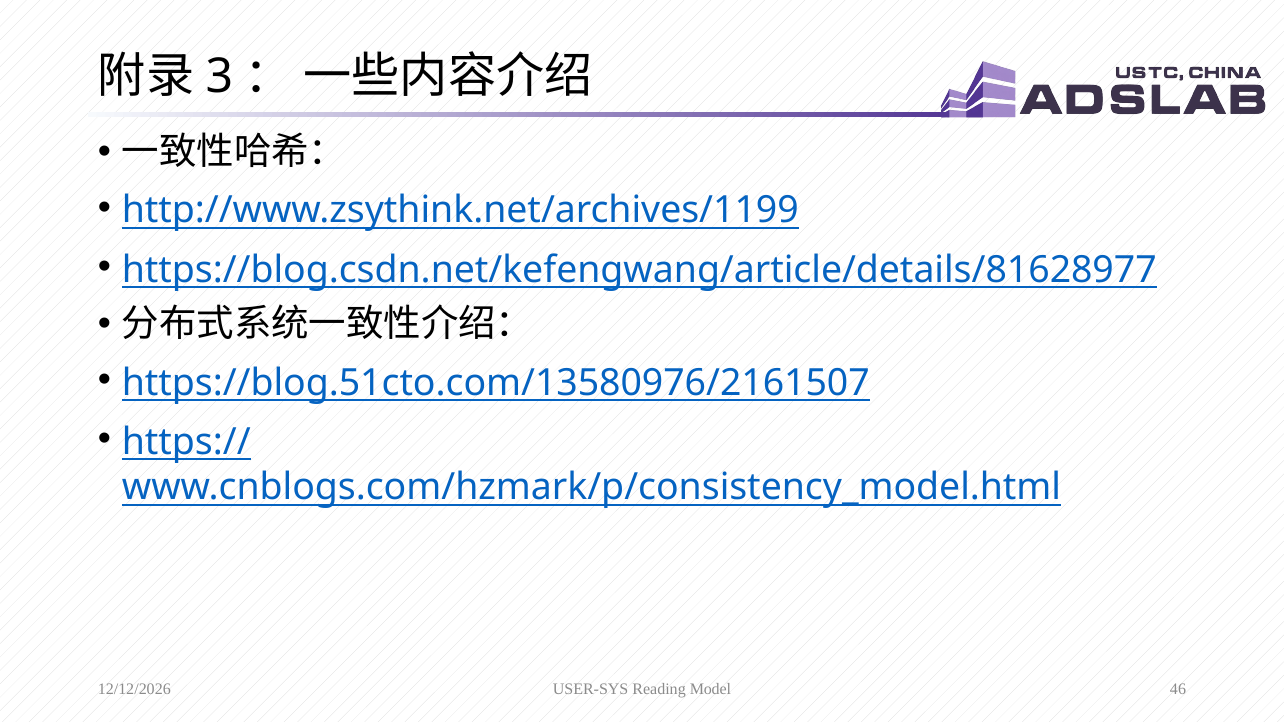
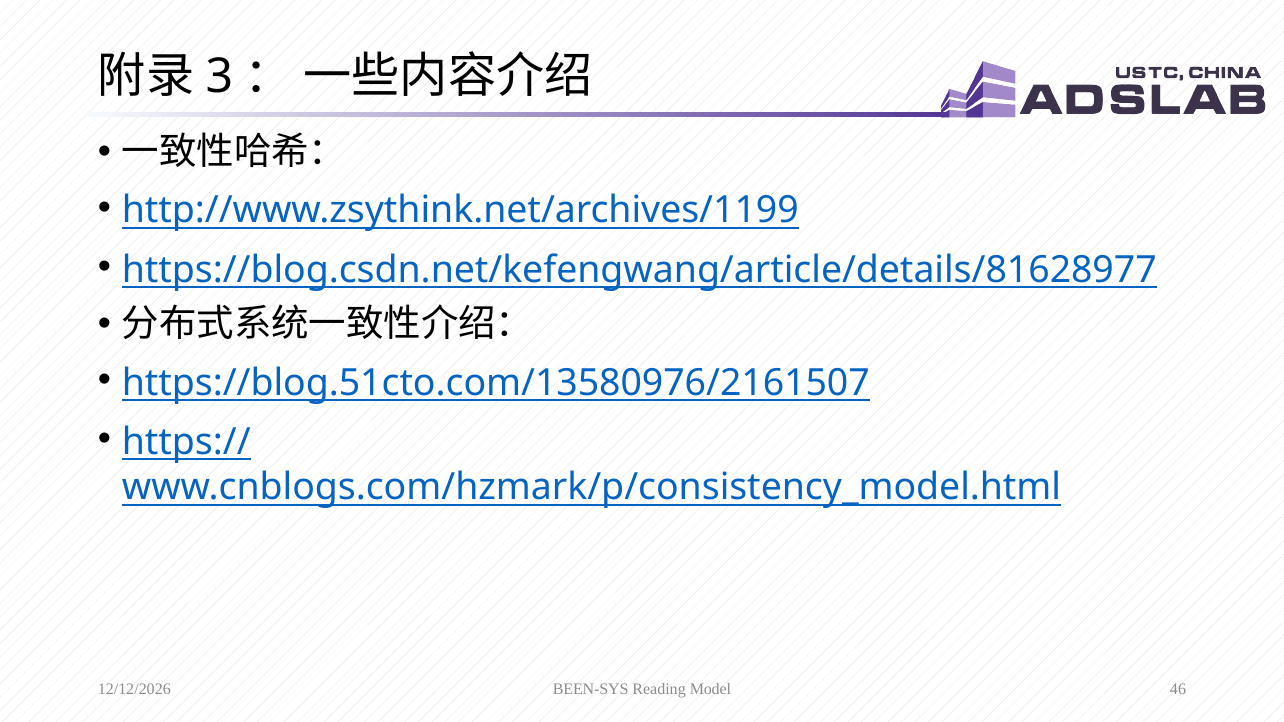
USER-SYS: USER-SYS -> BEEN-SYS (591, 690)
